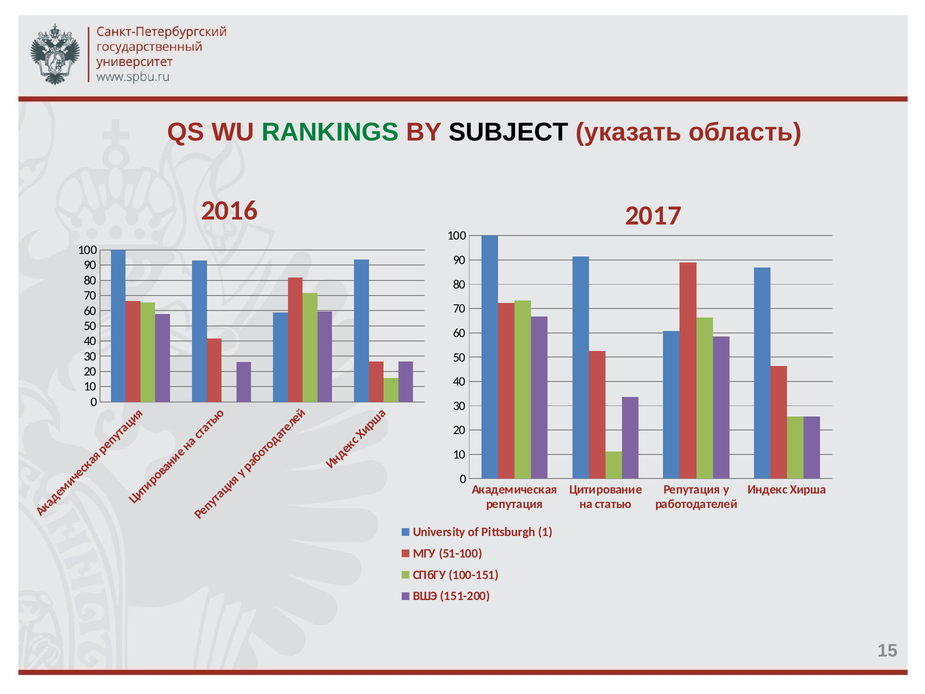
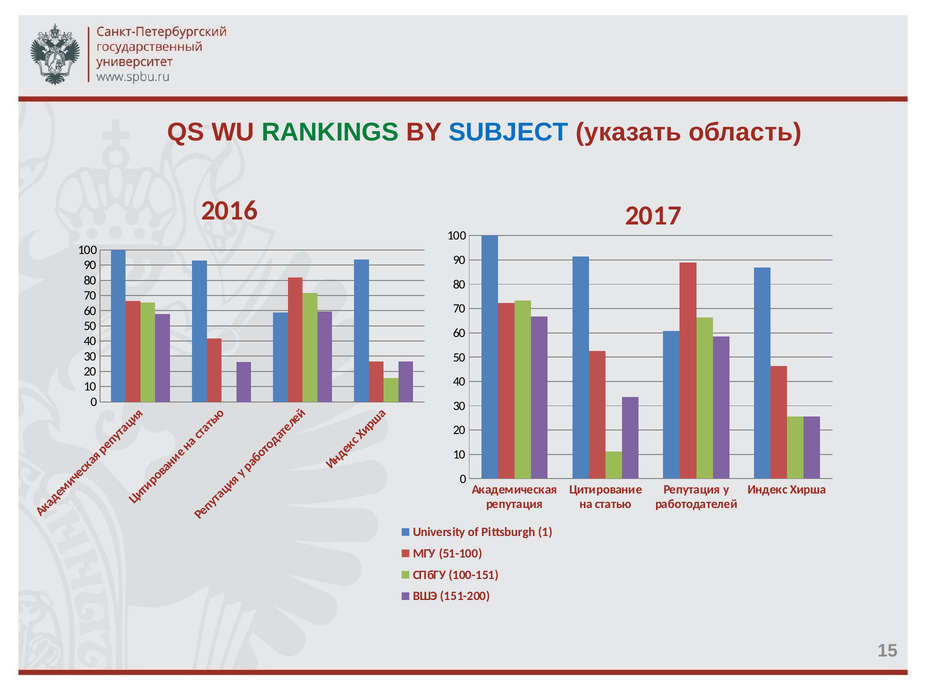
SUBJECT colour: black -> blue (509, 132)
